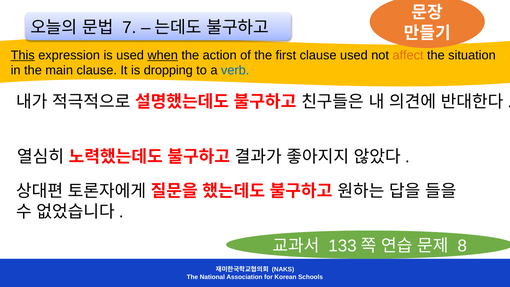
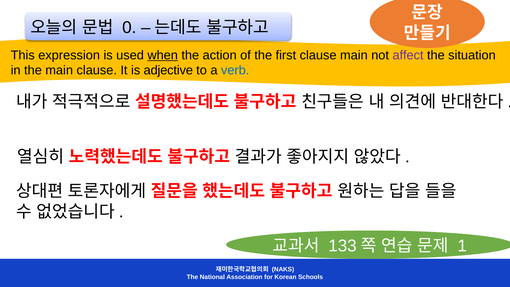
7: 7 -> 0 (129, 27)
This underline: present -> none (23, 55)
clause used: used -> main (354, 55)
affect colour: orange -> purple (408, 55)
dropping: dropping -> adjective (168, 70)
8: 8 -> 1 (462, 246)
